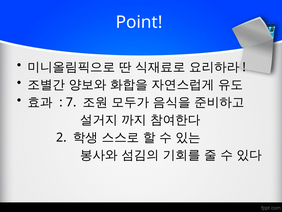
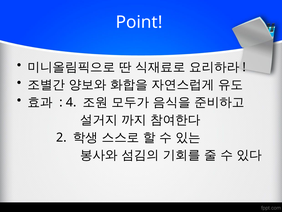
7: 7 -> 4 (71, 102)
